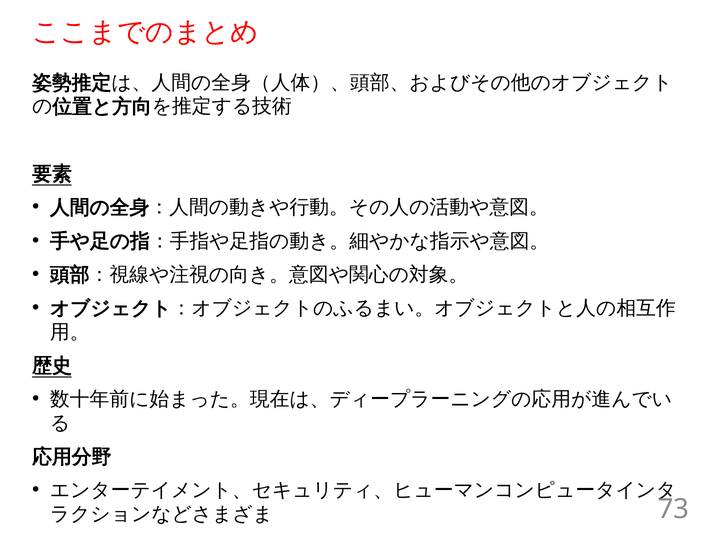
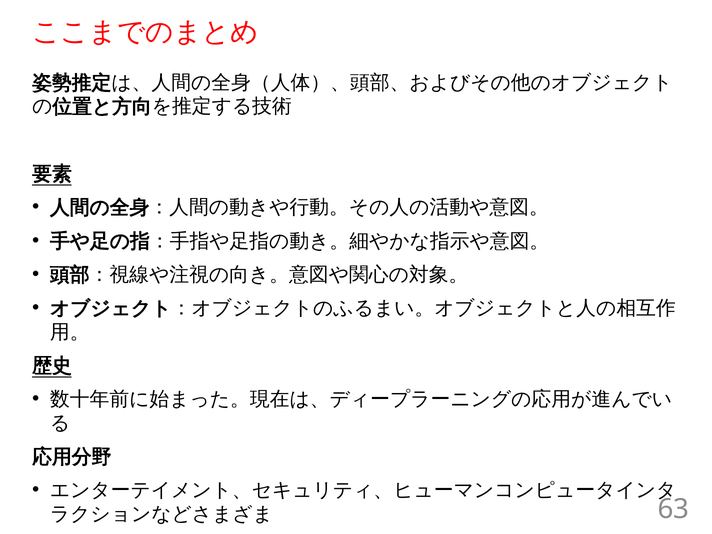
73: 73 -> 63 (673, 509)
